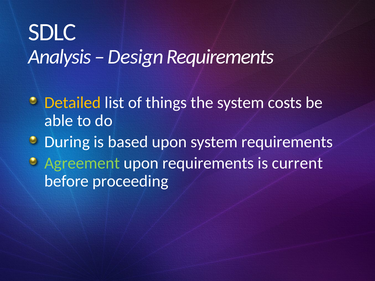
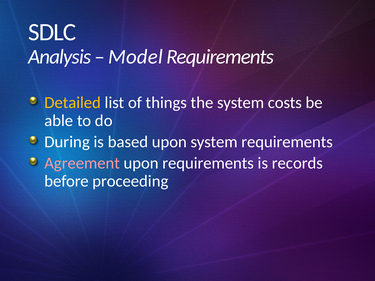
Design: Design -> Model (135, 57)
Agreement colour: light green -> pink (82, 163)
current: current -> records (297, 163)
